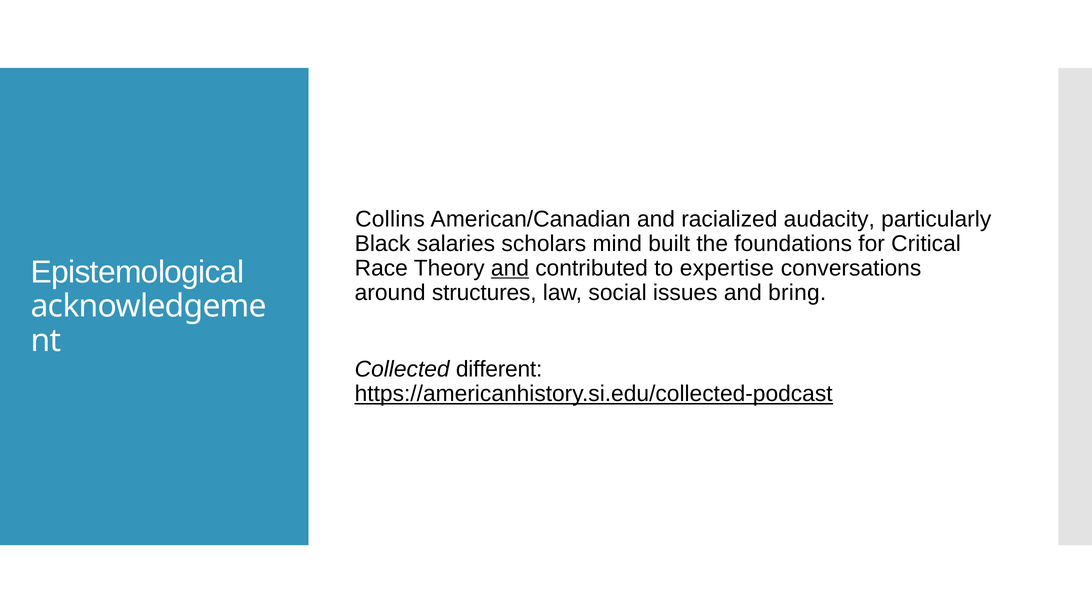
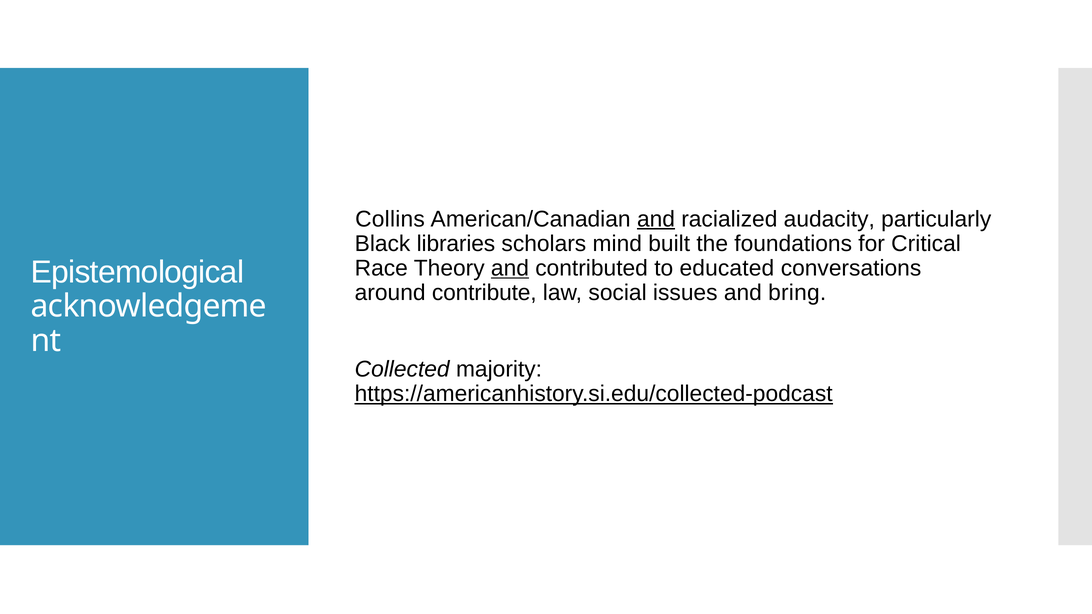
and underline: none -> present (656, 219)
salaries: salaries -> libraries (456, 244)
expertise: expertise -> educated (727, 268)
structures: structures -> contribute (484, 293)
different: different -> majority (499, 369)
